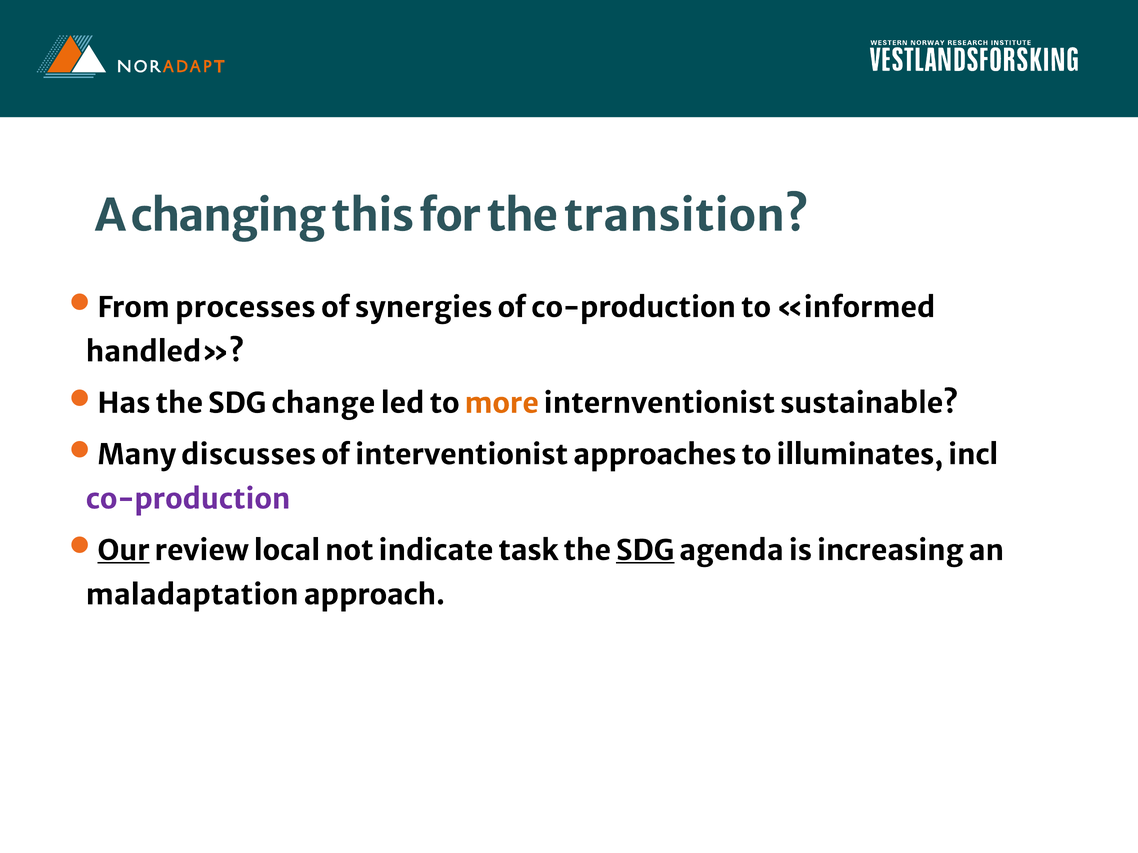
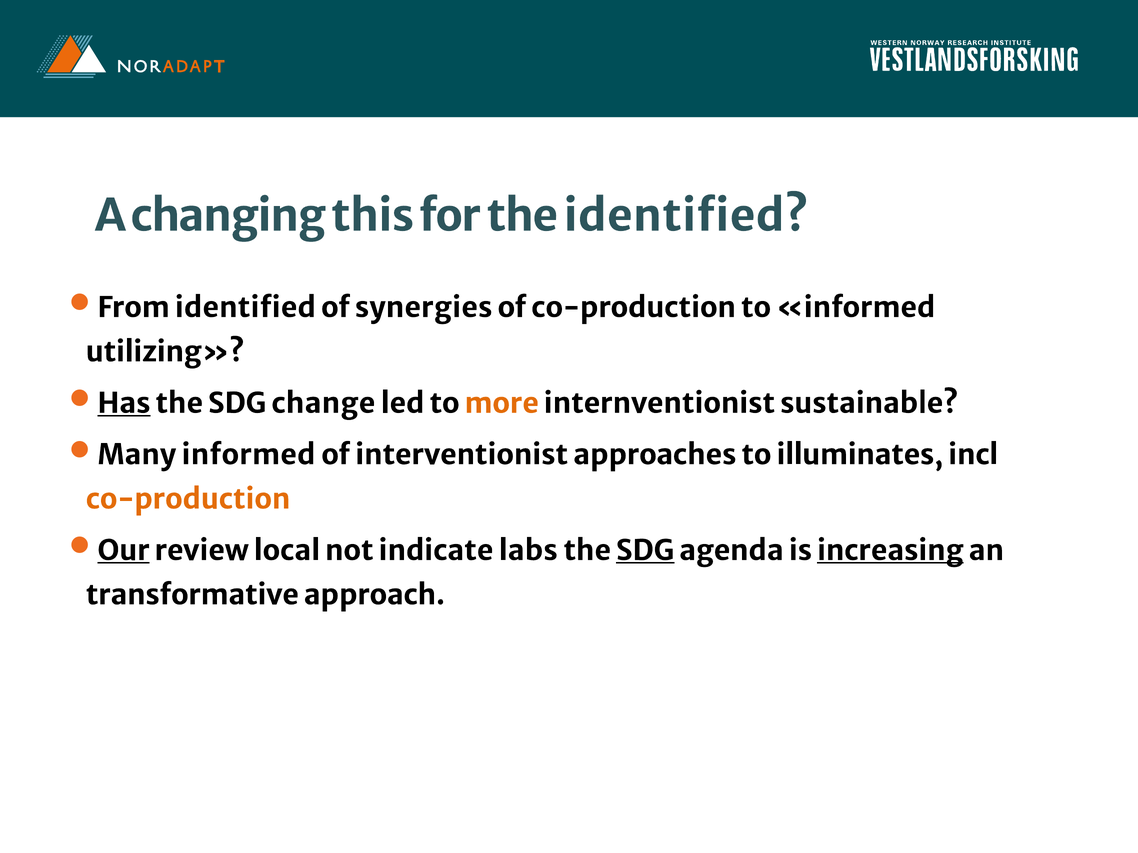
the transition: transition -> identified (686, 216)
From processes: processes -> identified (245, 308)
handled: handled -> utilizing (165, 352)
Has underline: none -> present (124, 404)
Many discusses: discusses -> informed (249, 455)
co-production colour: purple -> orange (188, 499)
task: task -> labs (528, 551)
increasing underline: none -> present (890, 551)
maladaptation: maladaptation -> transformative (192, 595)
